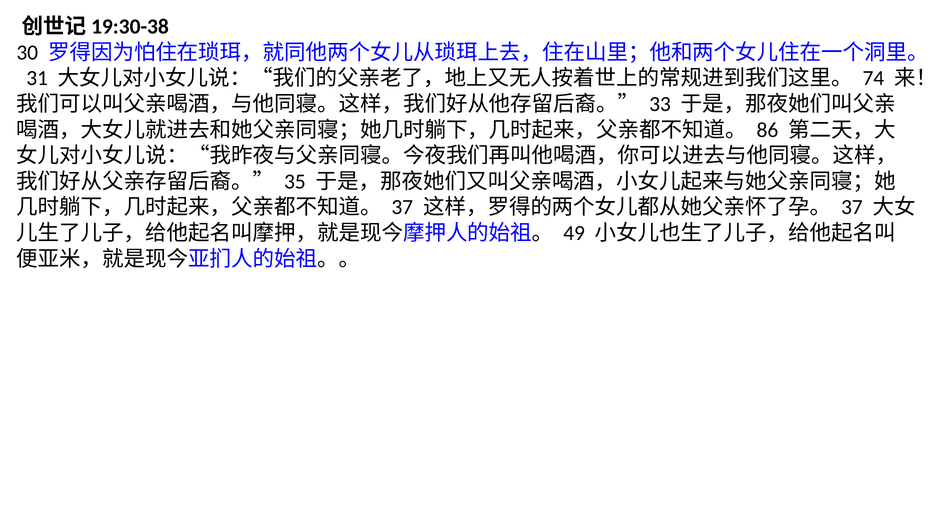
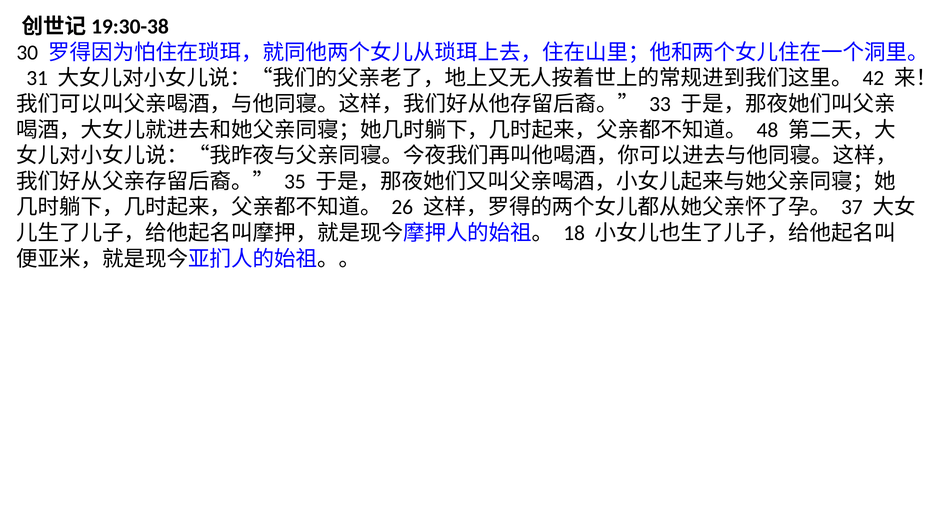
74: 74 -> 42 (873, 78)
86: 86 -> 48 (767, 130)
37: 37 -> 26 (402, 207)
49: 49 -> 18 (574, 233)
